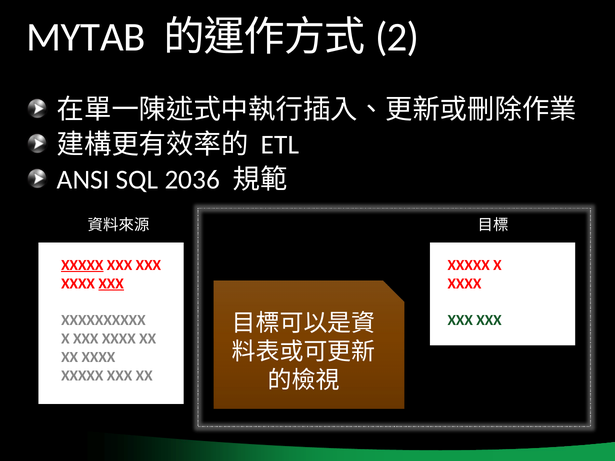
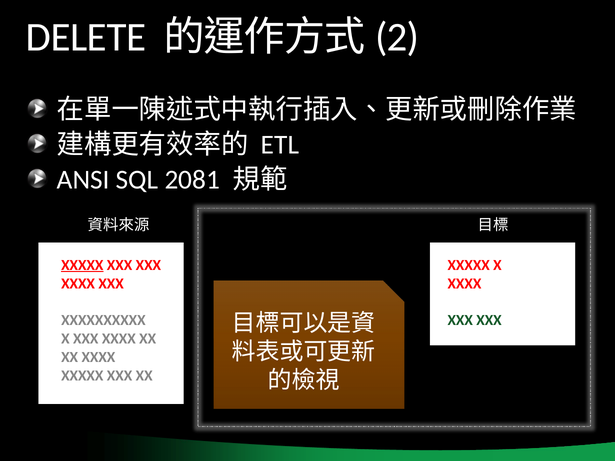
MYTAB: MYTAB -> DELETE (86, 37)
2036: 2036 -> 2081 (192, 180)
XXX underline: present -> none (111, 284)
